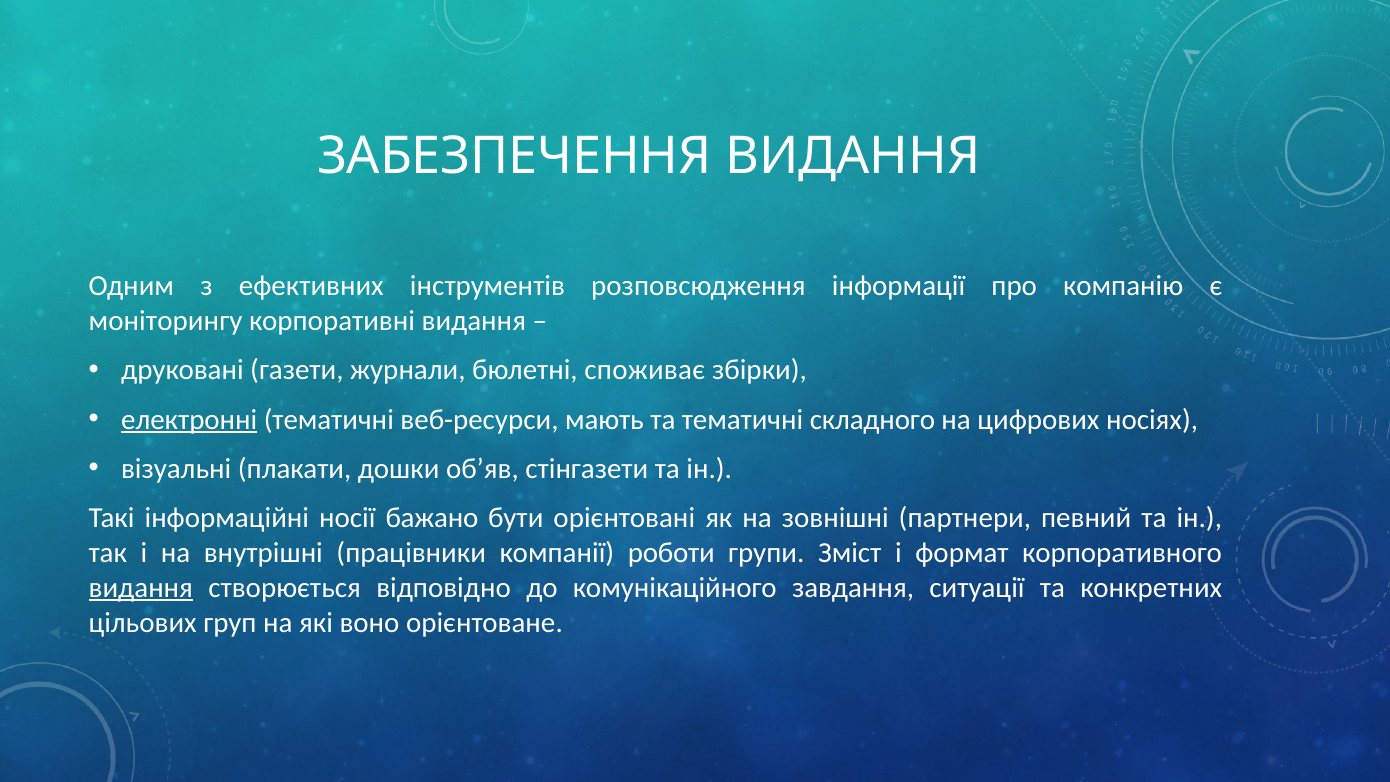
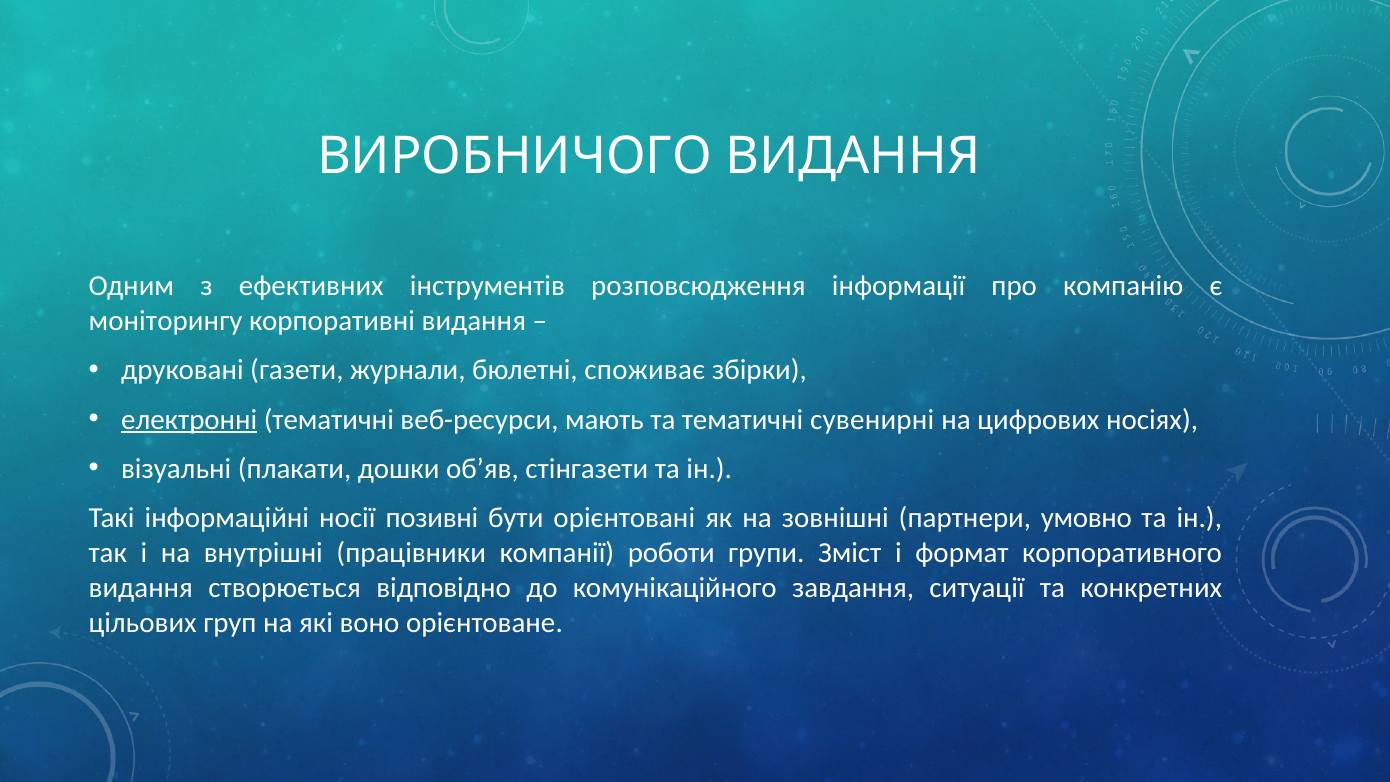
ЗАБЕЗПЕЧЕННЯ: ЗАБЕЗПЕЧЕННЯ -> ВИРОБНИЧОГО (514, 156)
складного: складного -> сувенирні (872, 419)
бажано: бажано -> позивні (432, 518)
певний: певний -> умовно (1086, 518)
видання underline: present -> none (141, 588)
